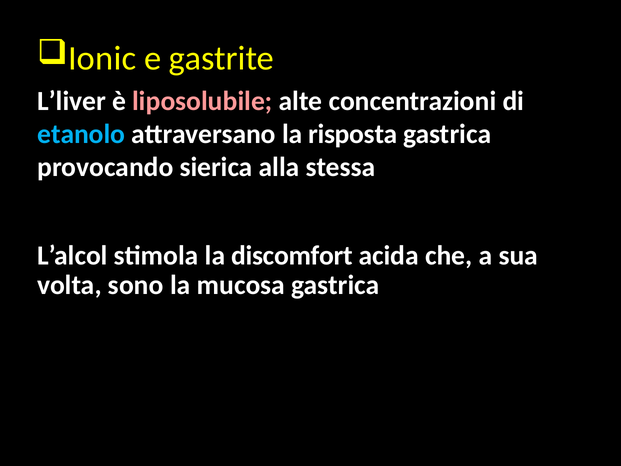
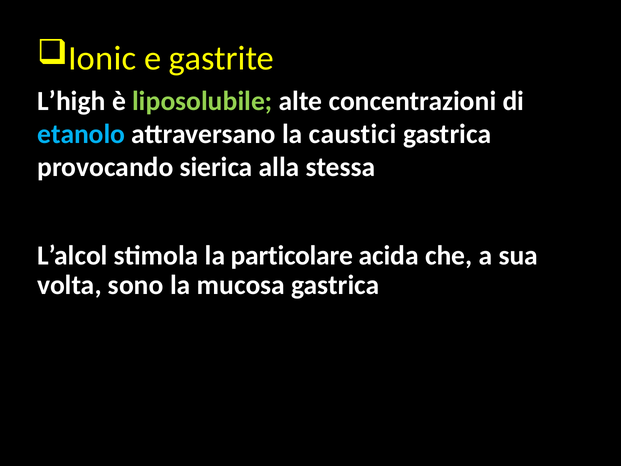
L’liver: L’liver -> L’high (71, 101)
liposolubile colour: pink -> light green (202, 101)
risposta: risposta -> caustici (353, 134)
discomfort: discomfort -> particolare (292, 255)
